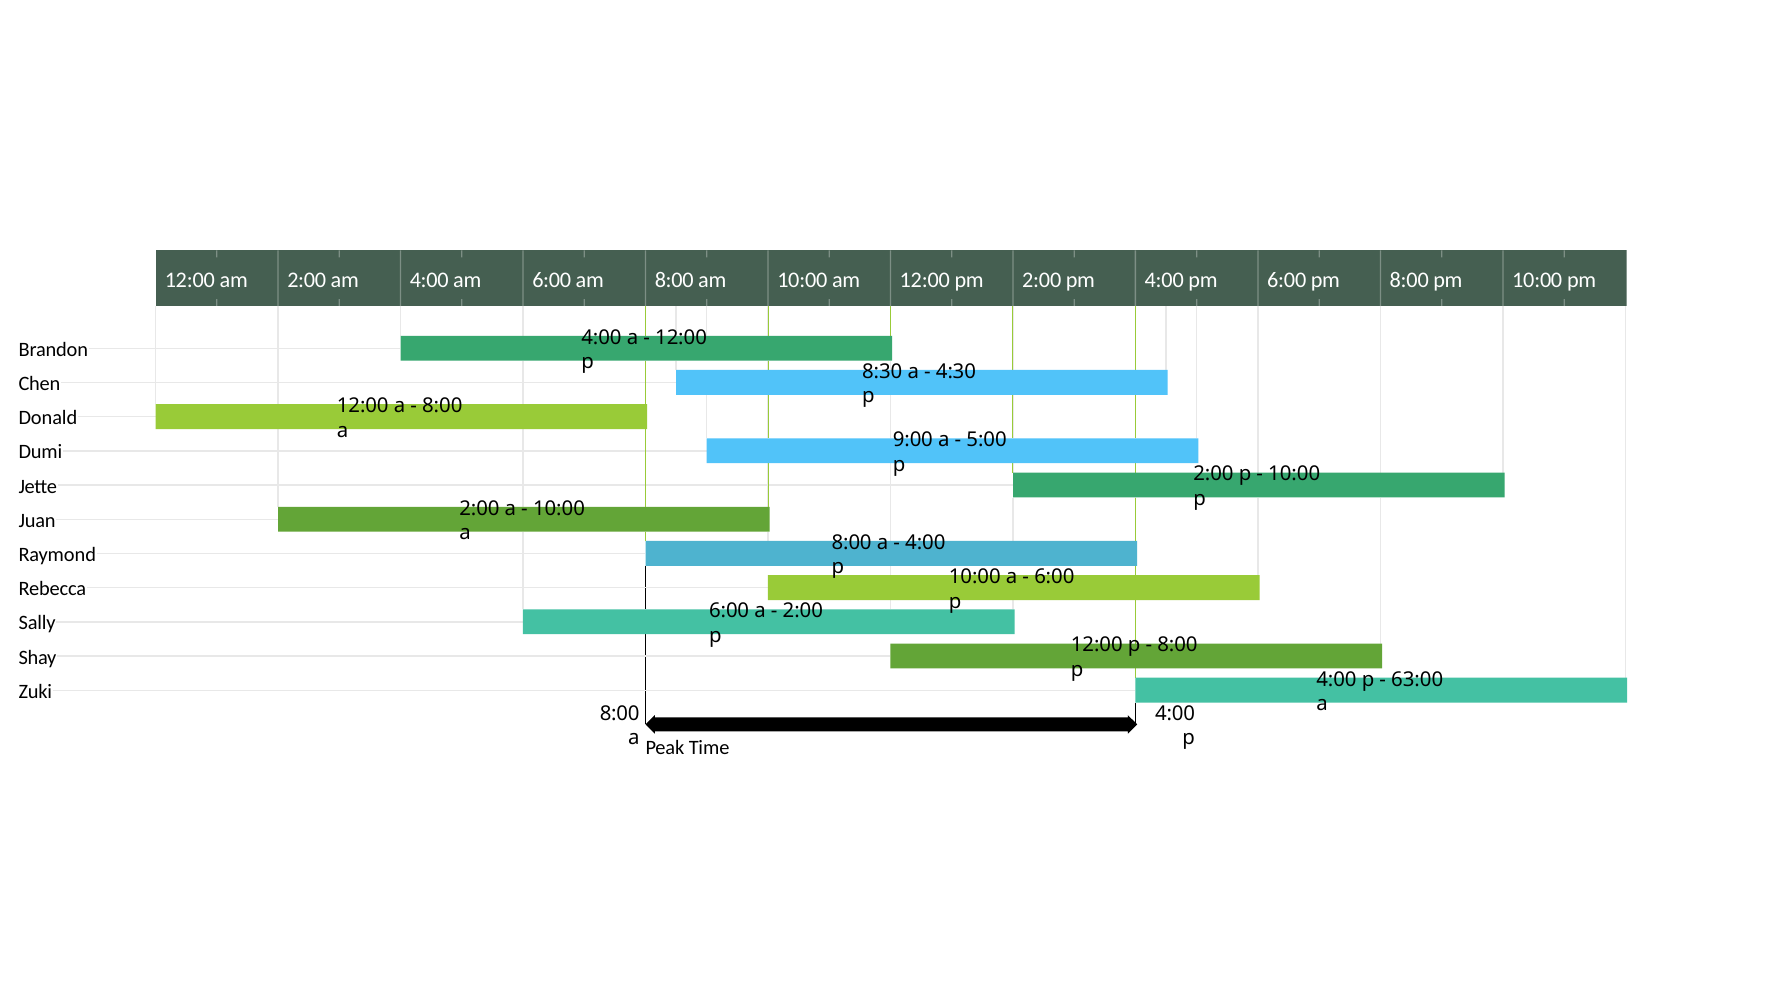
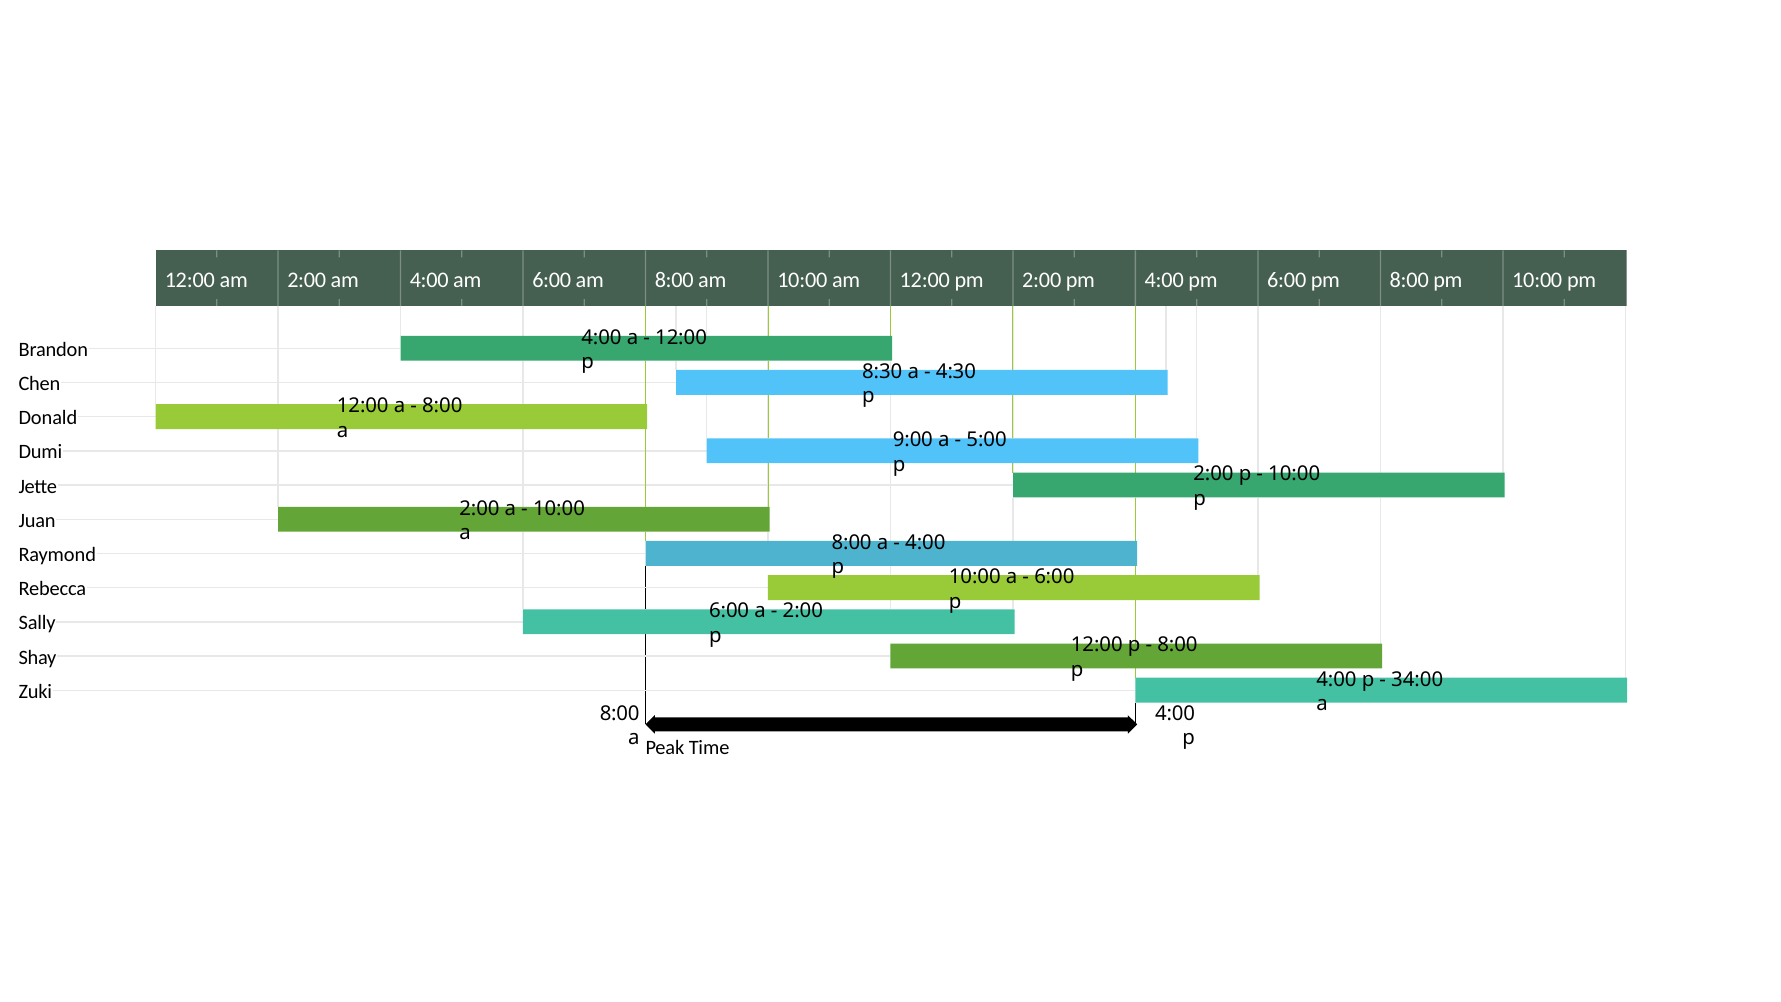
63:00: 63:00 -> 34:00 (1417, 679)
